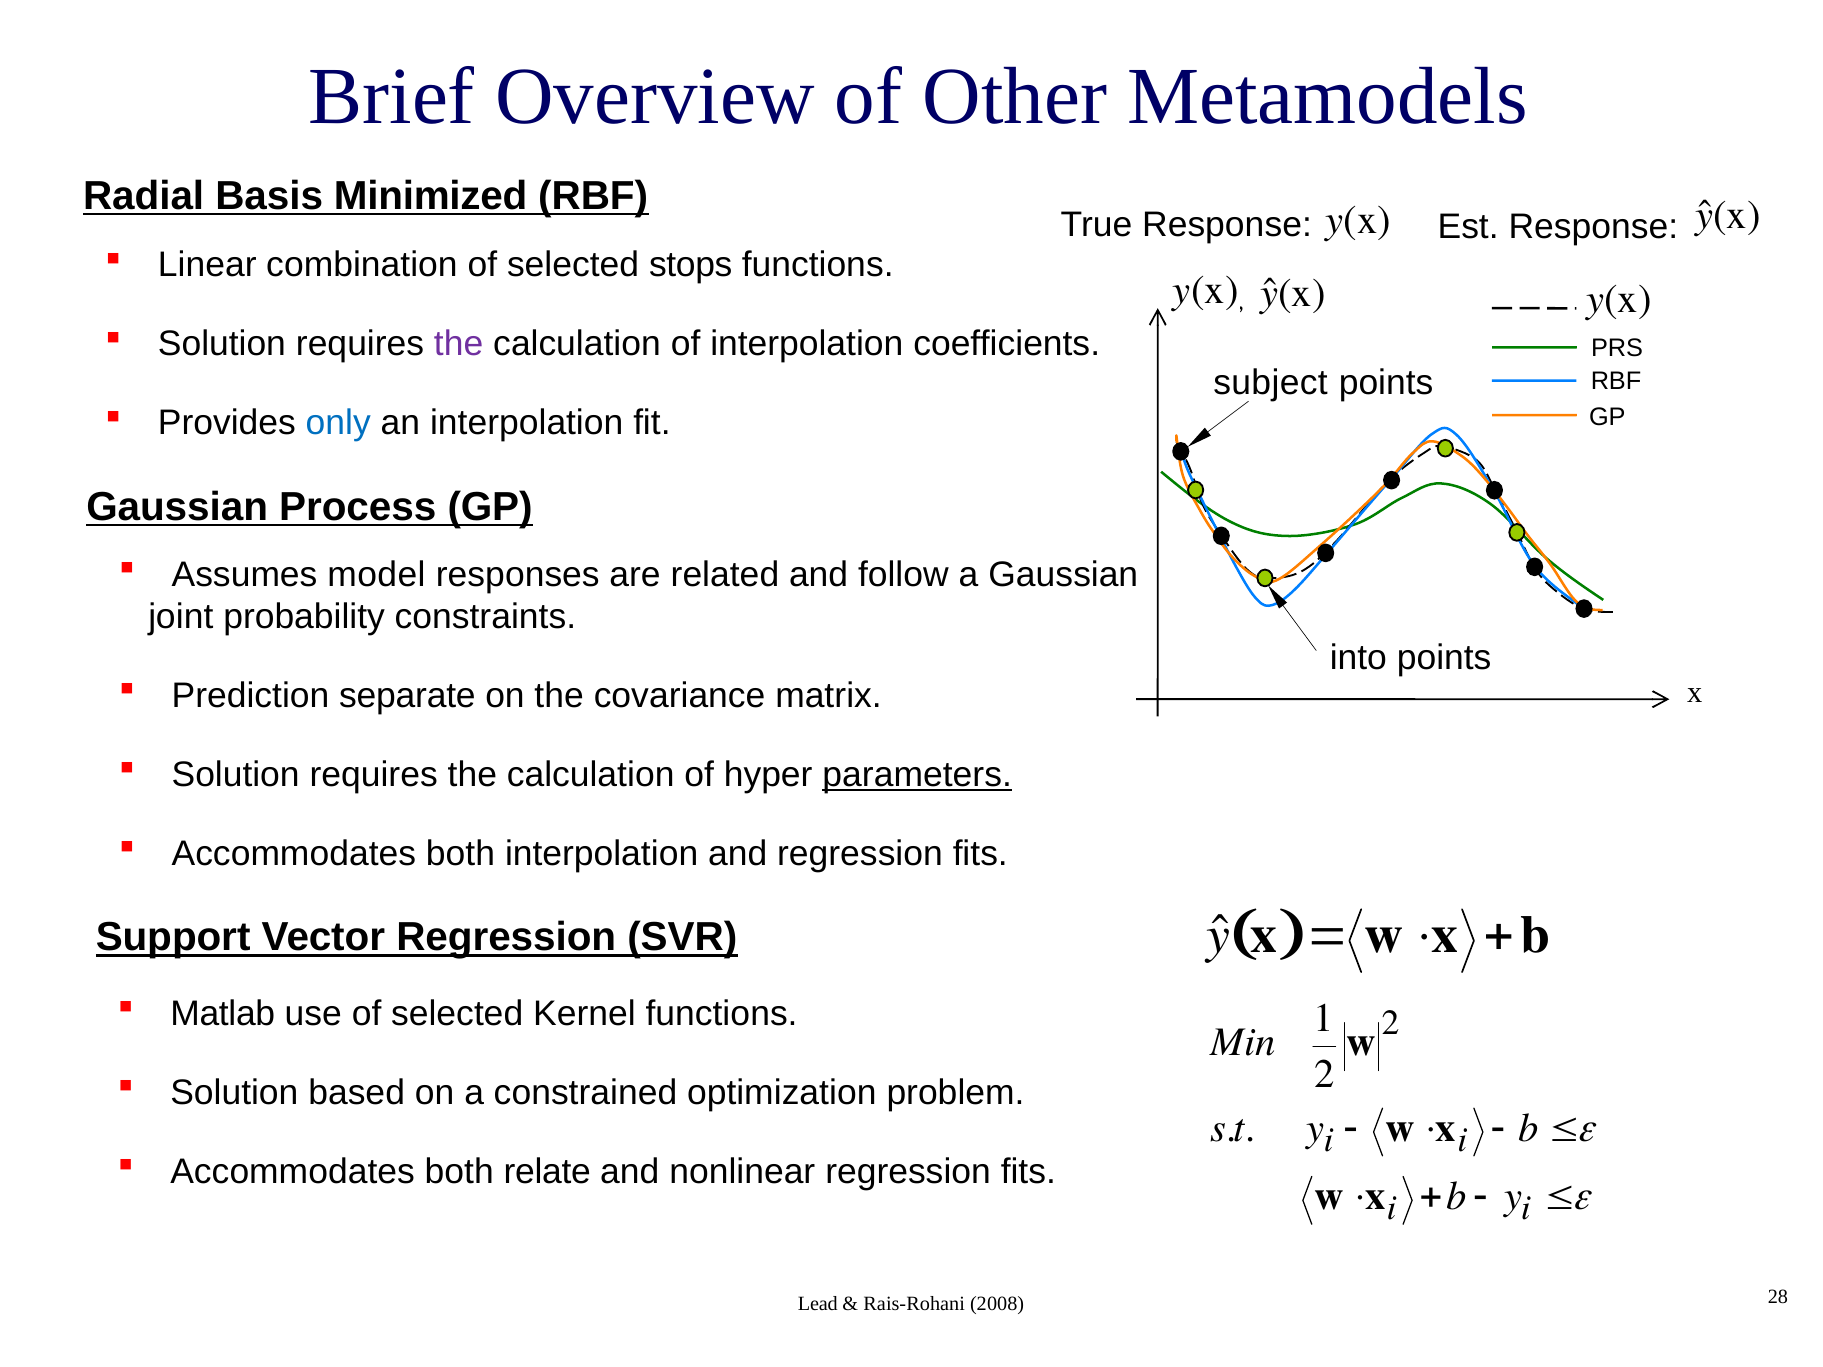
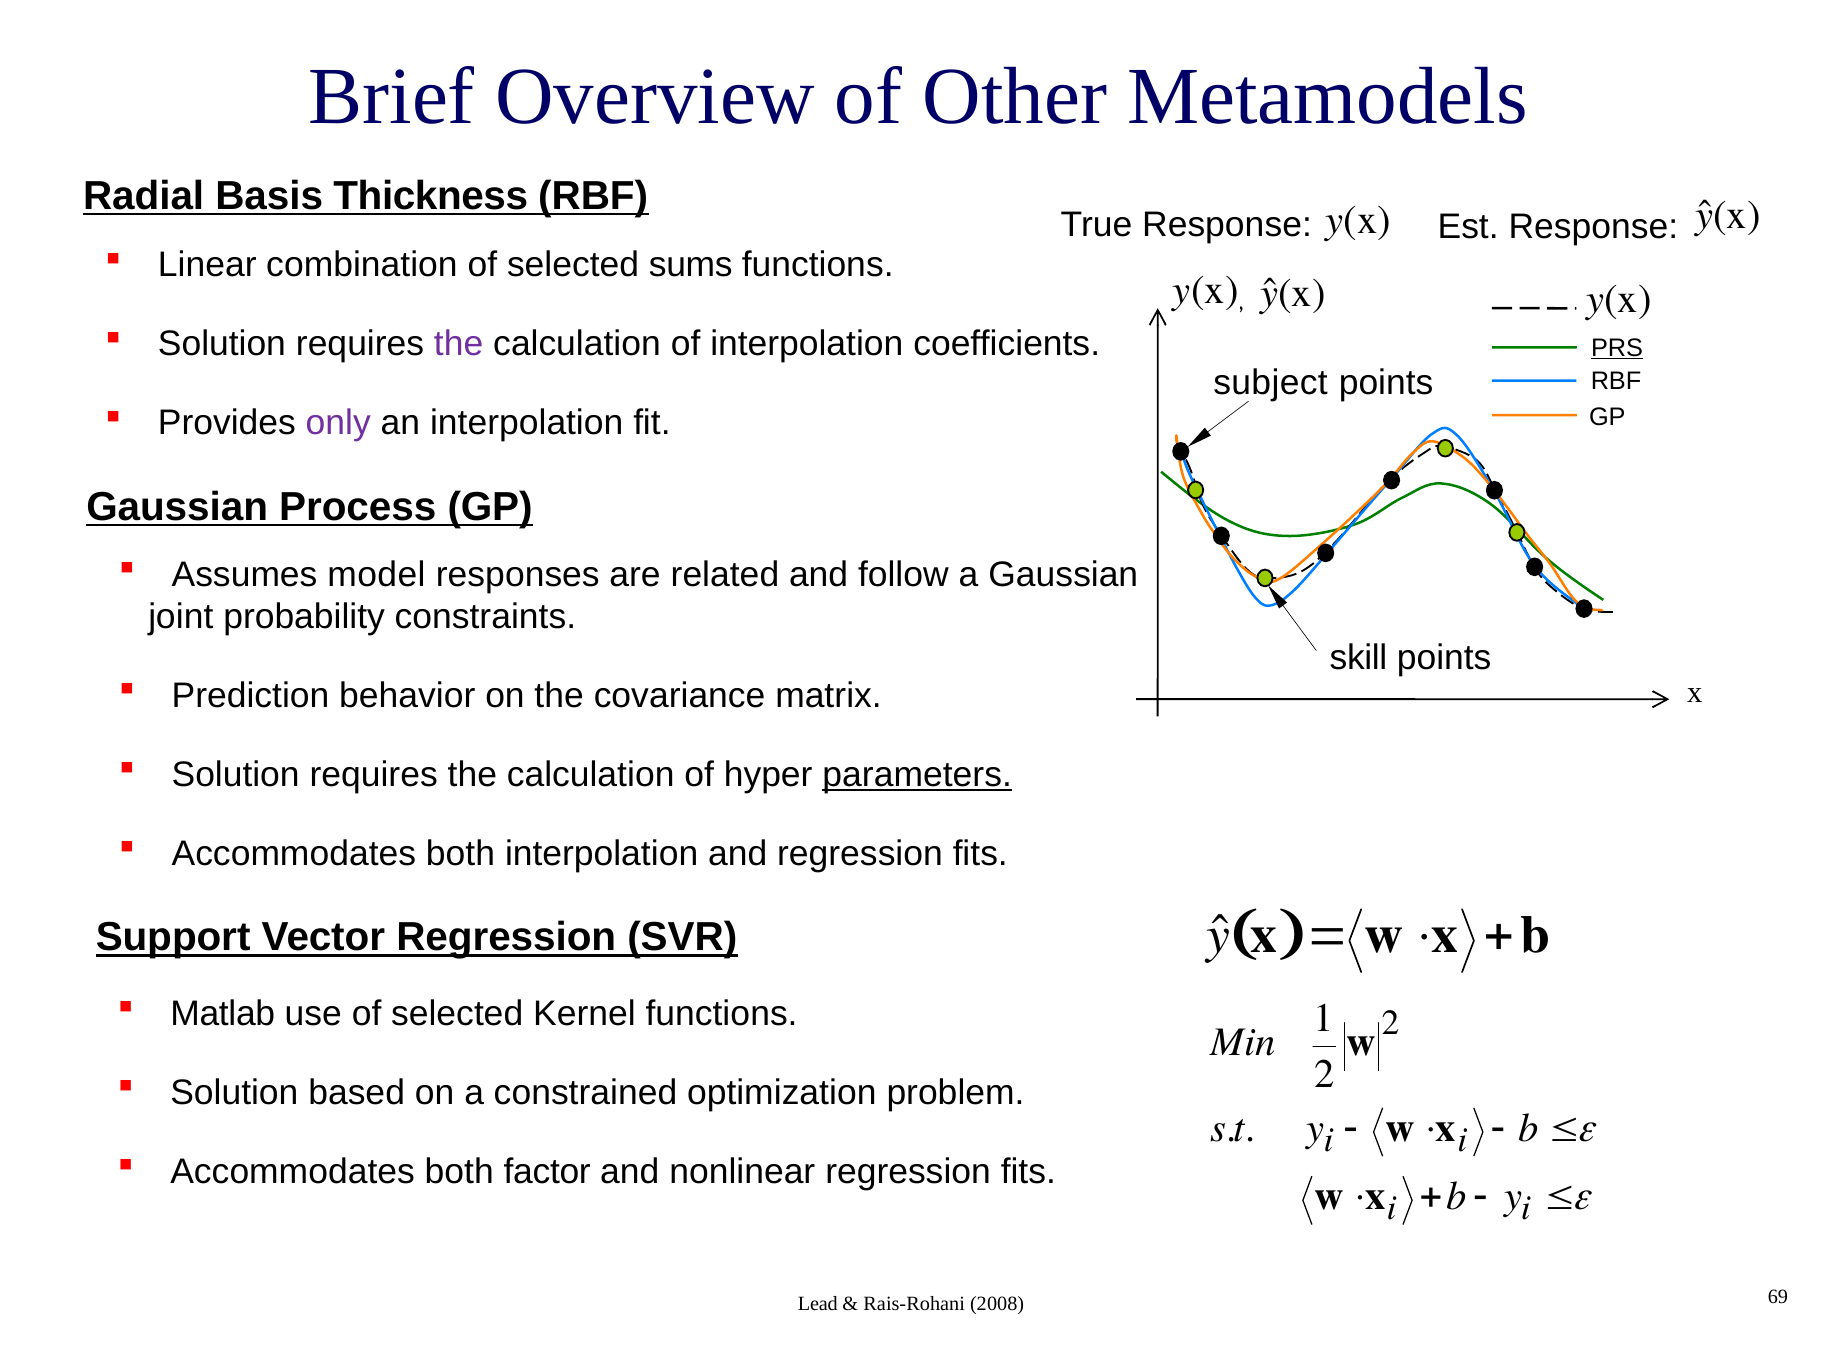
Minimized: Minimized -> Thickness (431, 196)
stops: stops -> sums (691, 265)
PRS underline: none -> present (1617, 348)
only colour: blue -> purple (338, 423)
into: into -> skill (1359, 658)
separate: separate -> behavior (407, 696)
relate: relate -> factor (547, 1172)
28: 28 -> 69 (1778, 1297)
